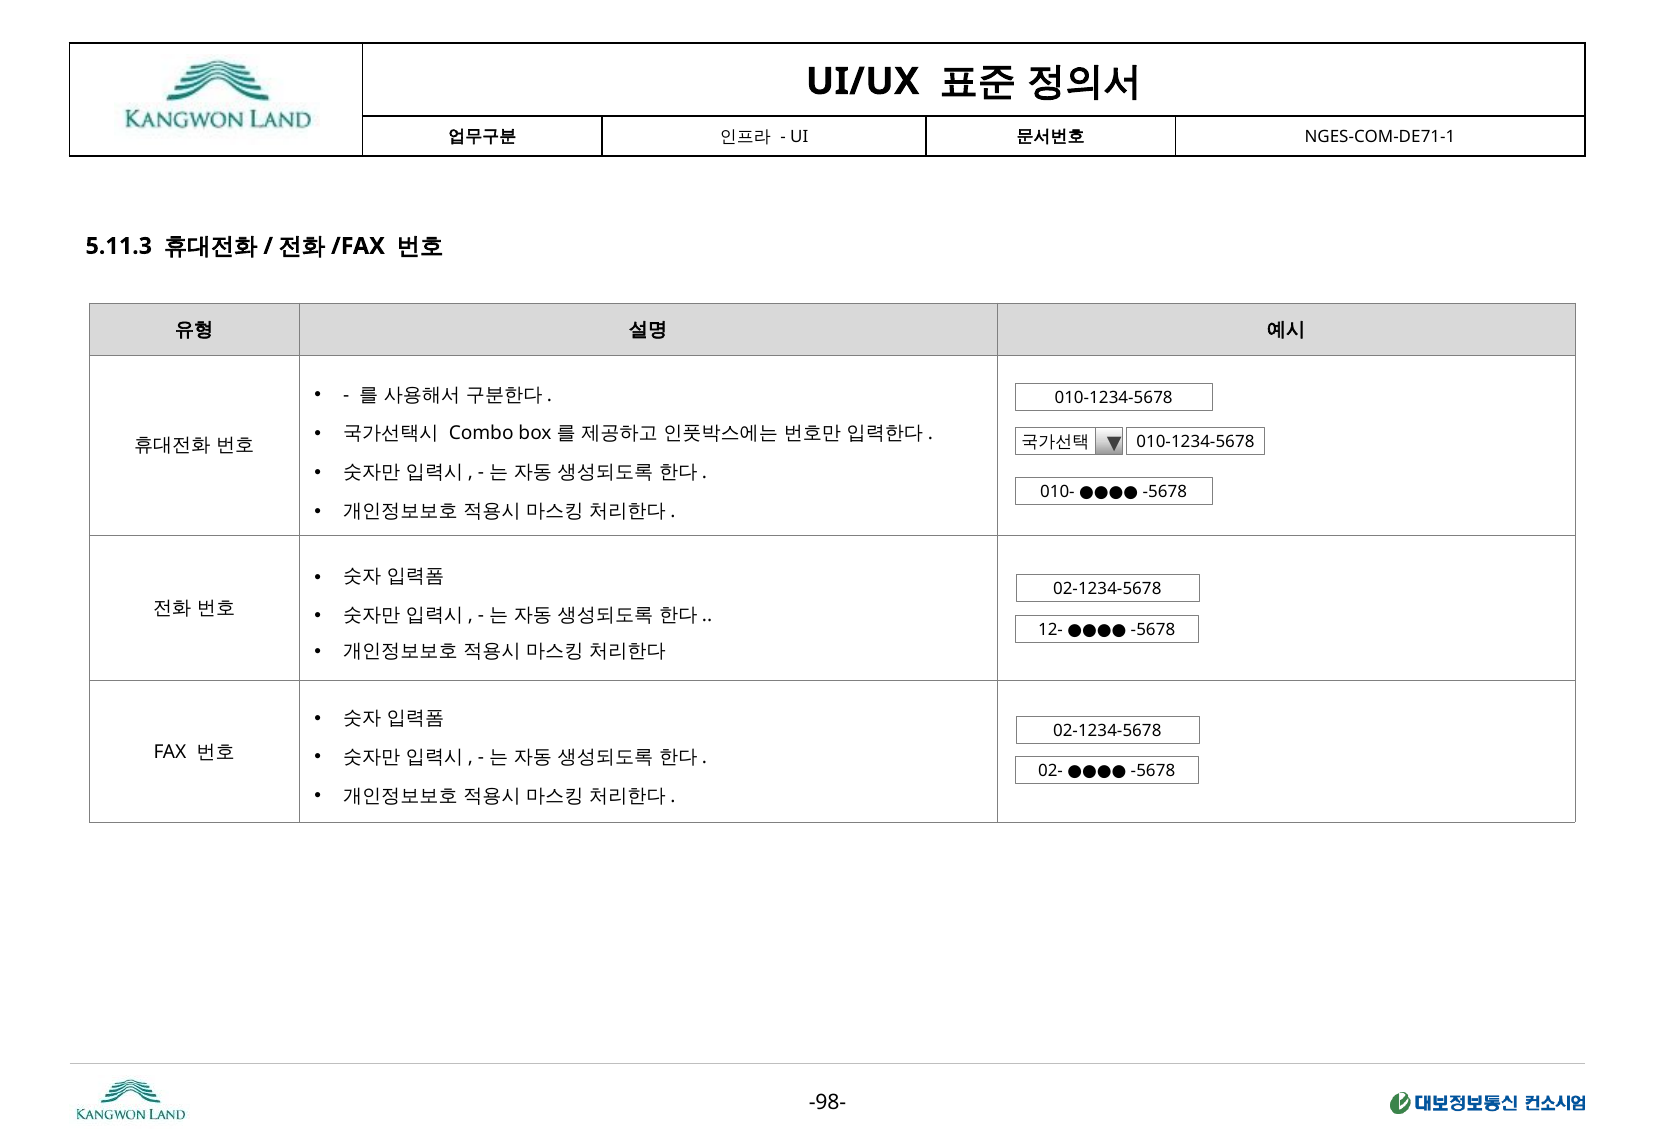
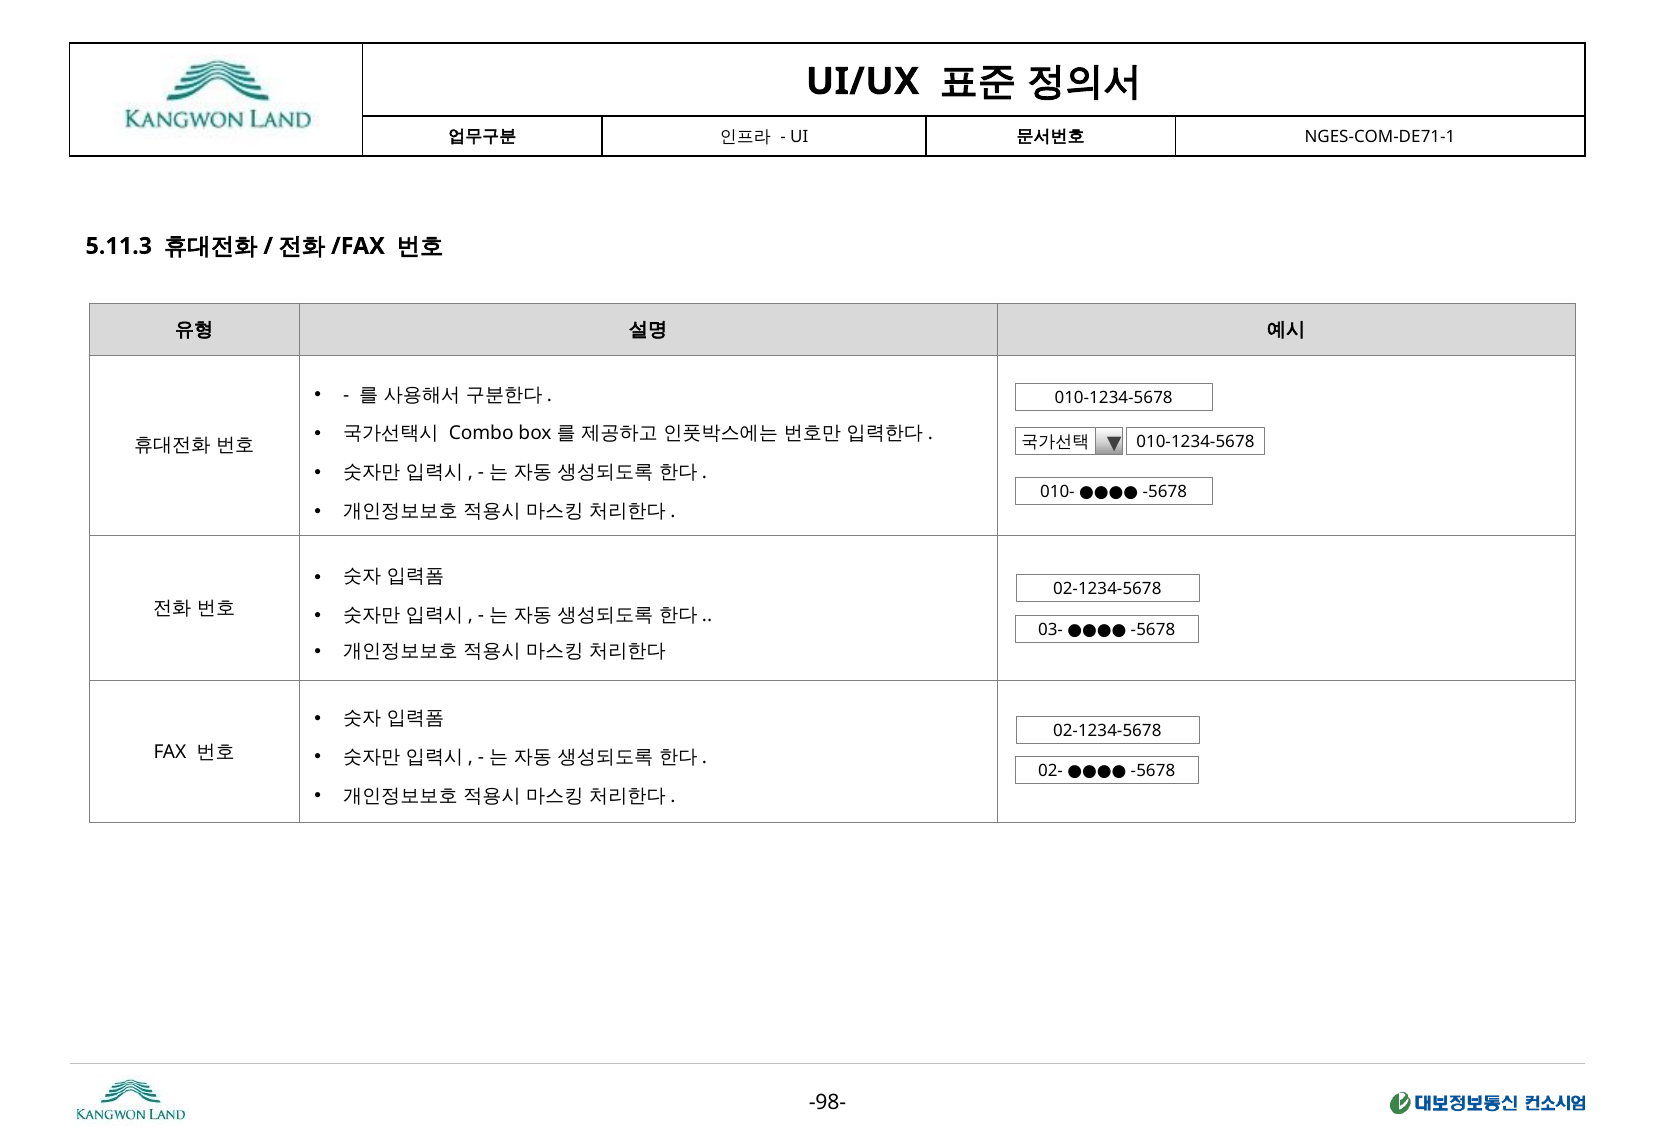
12-: 12- -> 03- (1051, 629)
